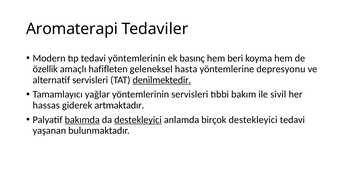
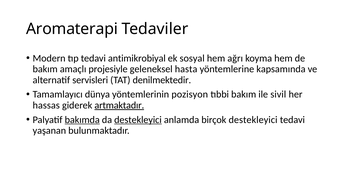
tedavi yöntemlerinin: yöntemlerinin -> antimikrobiyal (137, 58)
basınç: basınç -> sosyal (192, 58)
beri: beri -> ağrı (235, 58)
özellik: özellik -> bakım (45, 69)
hafifleten: hafifleten -> projesiyle (108, 69)
depresyonu: depresyonu -> kapsamında (281, 69)
denilmektedir underline: present -> none (162, 80)
yağlar: yağlar -> dünya (97, 94)
yöntemlerinin servisleri: servisleri -> pozisyon (190, 94)
artmaktadır underline: none -> present (119, 105)
